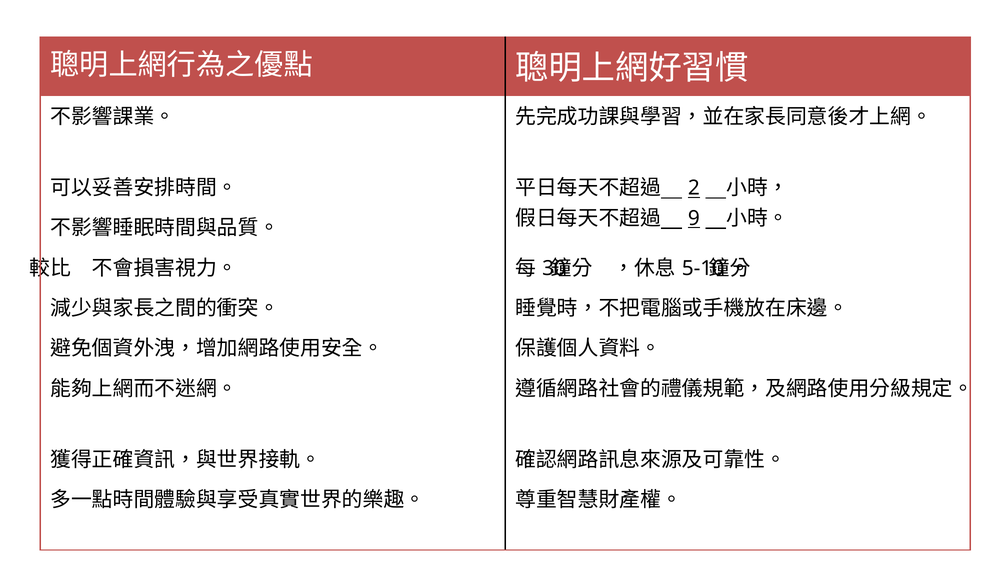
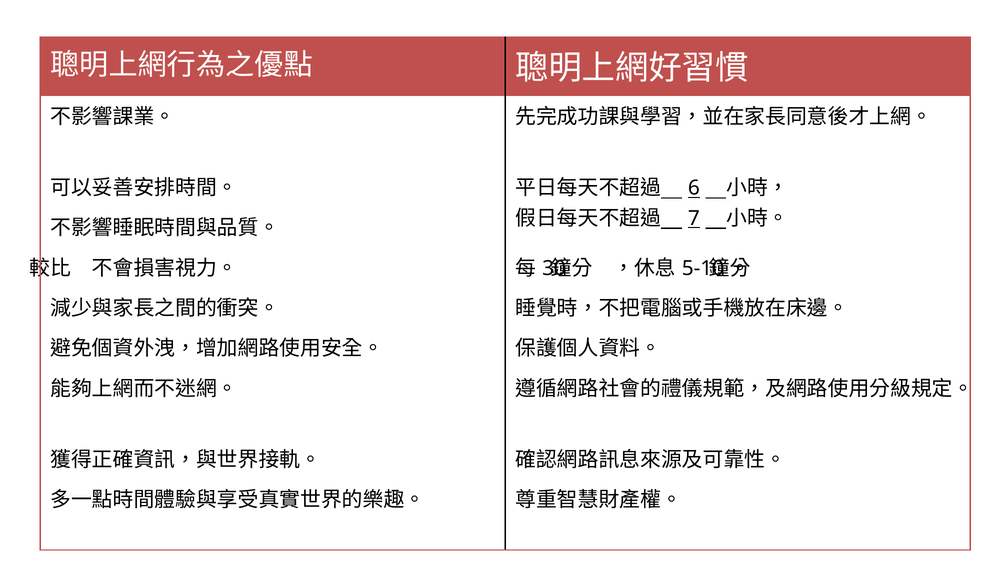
2: 2 -> 6 (694, 188)
9: 9 -> 7 (694, 218)
